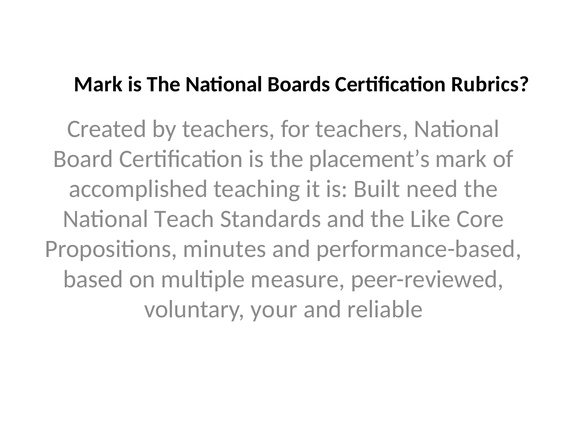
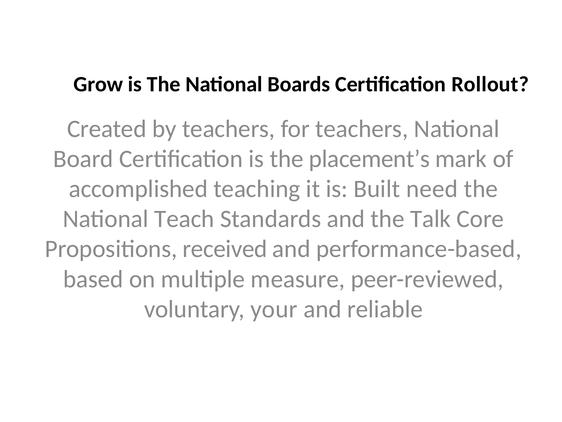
Mark: Mark -> Grow (98, 84)
Rubrics: Rubrics -> Rollout (490, 84)
Like: Like -> Talk (431, 219)
minutes: minutes -> received (225, 249)
